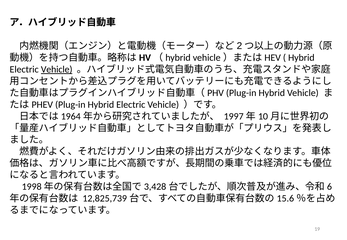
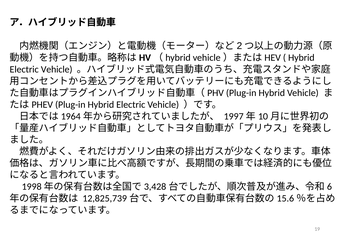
Vehicle underline: present -> none (57, 69)
